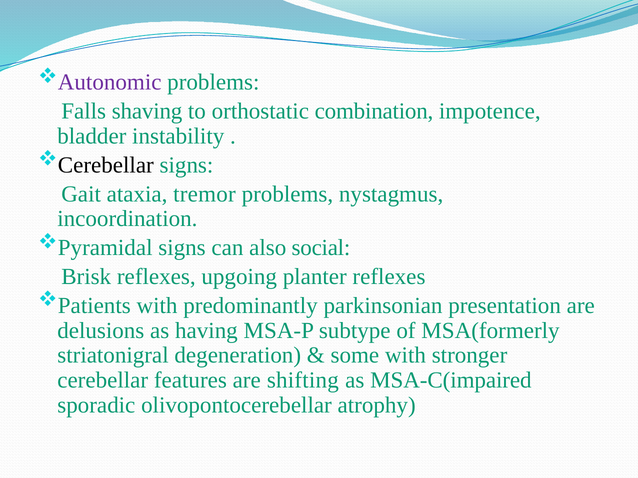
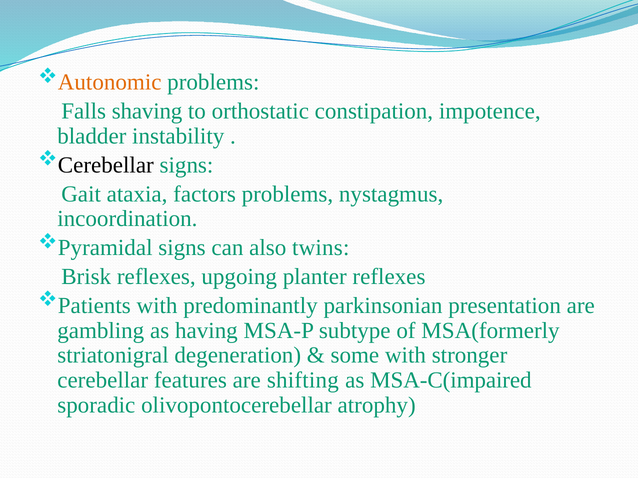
Autonomic colour: purple -> orange (110, 82)
combination: combination -> constipation (374, 111)
tremor: tremor -> factors (205, 194)
social: social -> twins (321, 248)
delusions: delusions -> gambling (101, 331)
